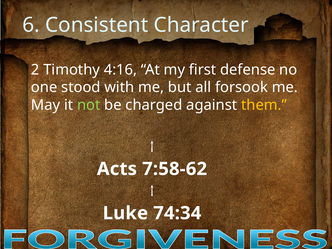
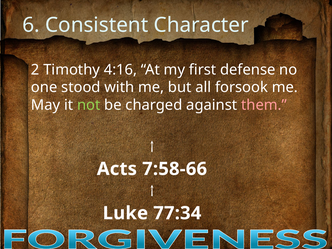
them colour: yellow -> pink (264, 105)
7:58-62: 7:58-62 -> 7:58-66 (175, 169)
74:34: 74:34 -> 77:34 (177, 213)
